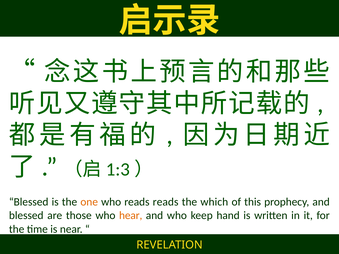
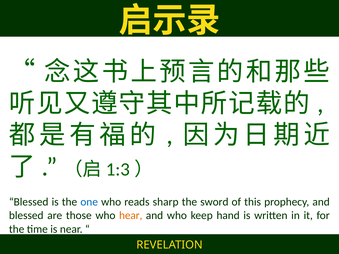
one colour: orange -> blue (89, 202)
reads reads: reads -> sharp (166, 202)
which: which -> sword (214, 202)
